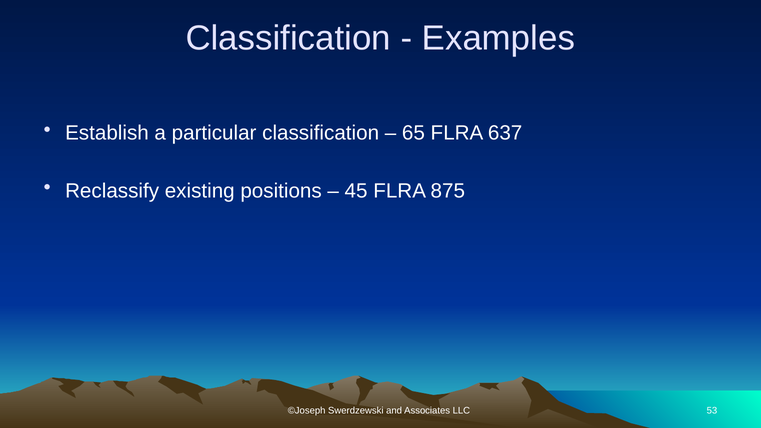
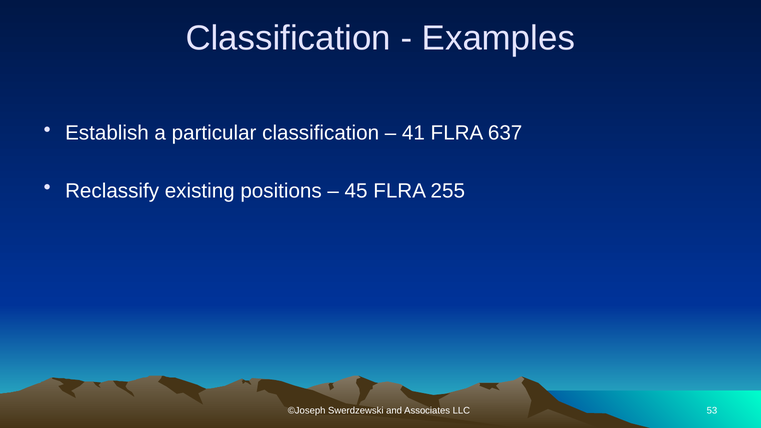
65: 65 -> 41 (413, 133)
875: 875 -> 255 (448, 191)
